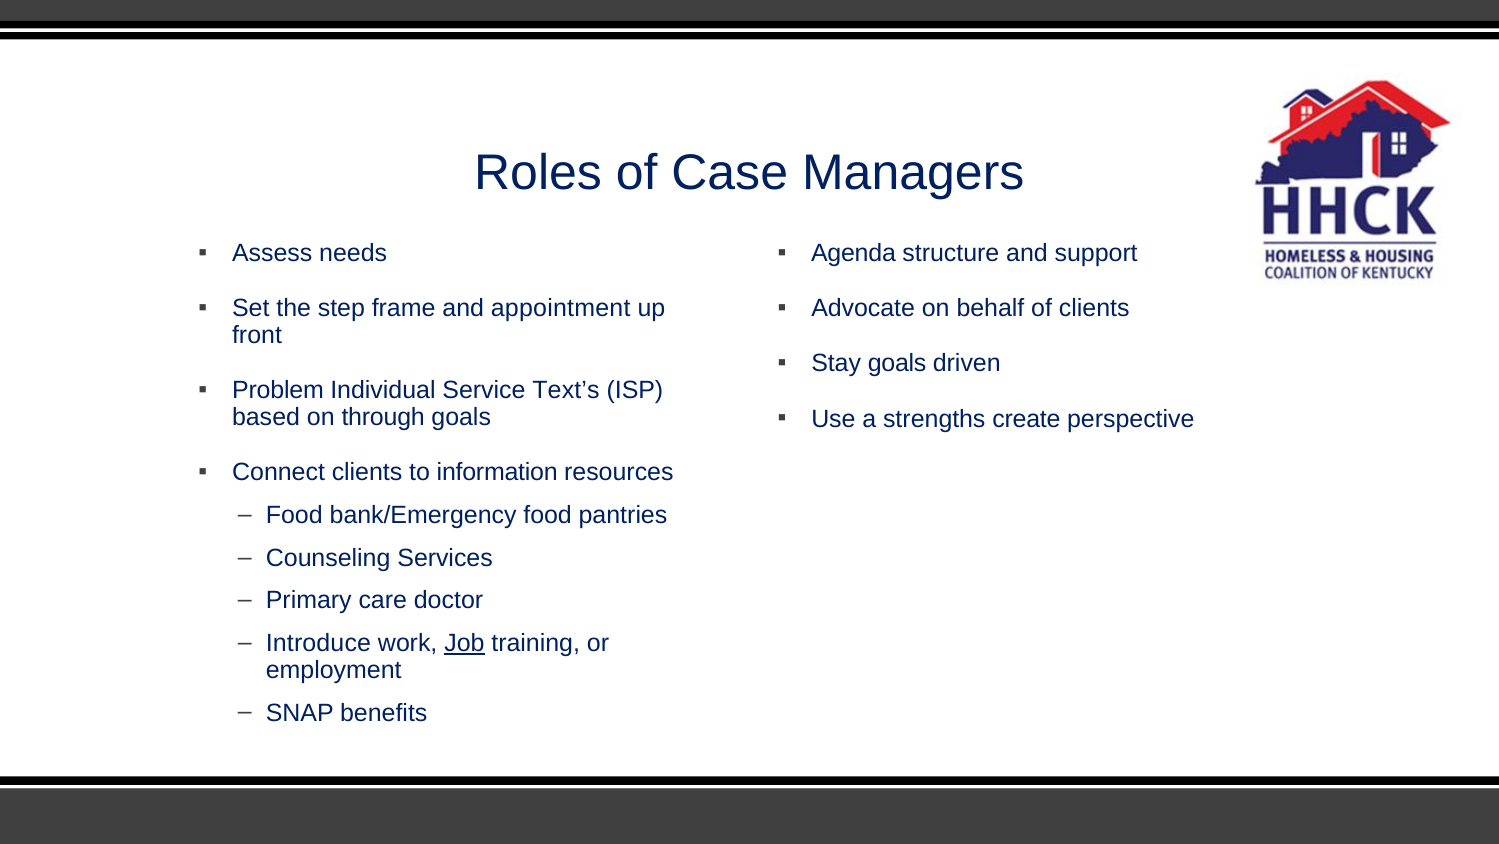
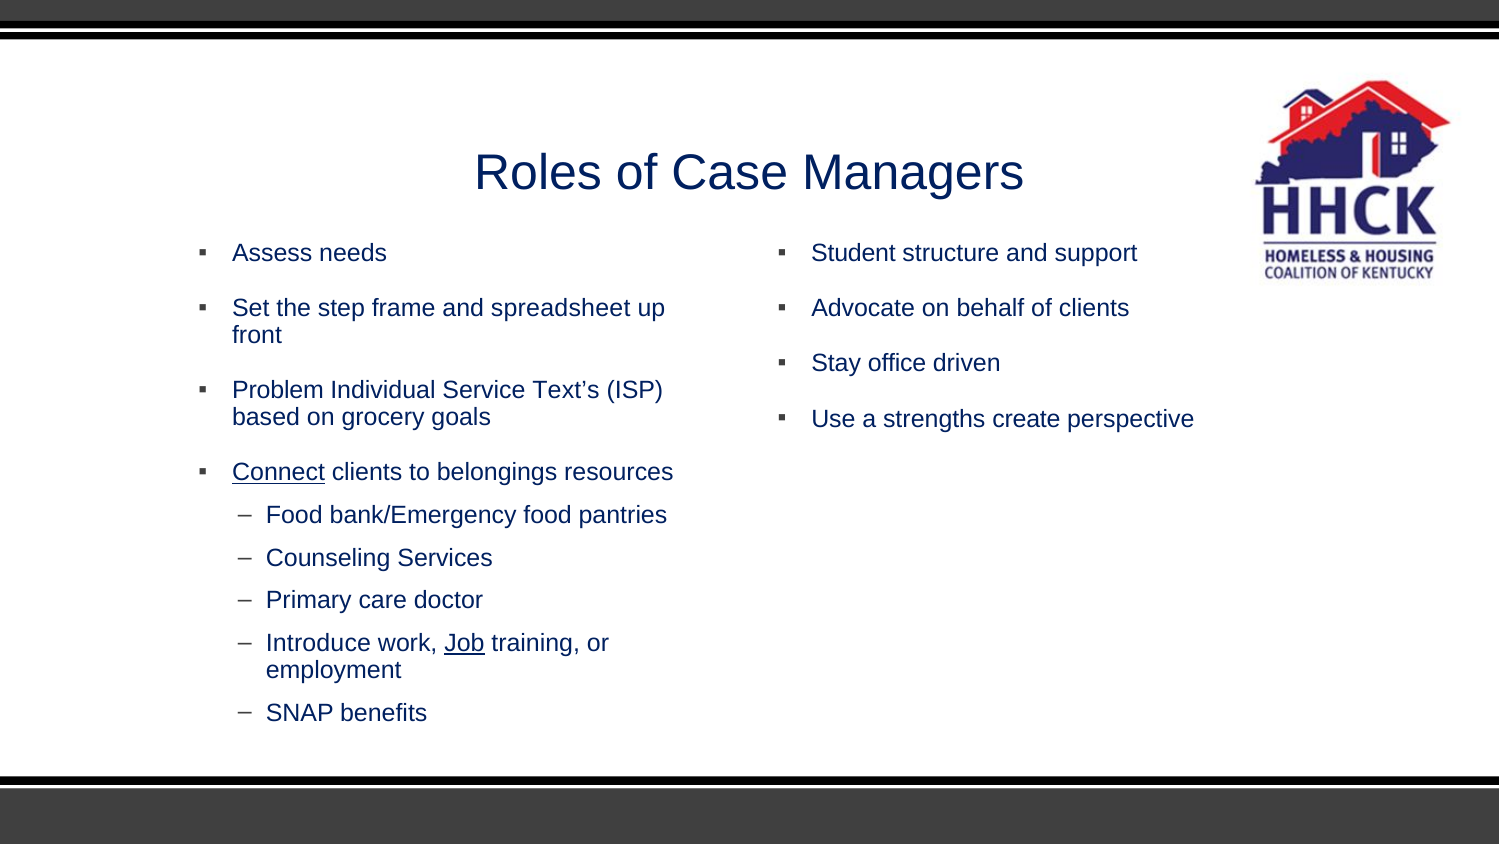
Agenda: Agenda -> Student (853, 253)
appointment: appointment -> spreadsheet (561, 308)
Stay goals: goals -> office (897, 363)
through: through -> grocery (383, 417)
Connect underline: none -> present (279, 472)
information: information -> belongings (497, 472)
